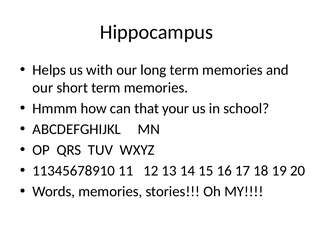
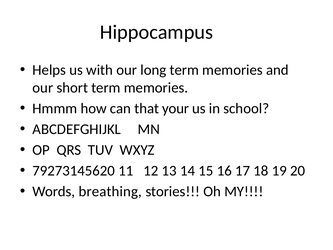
11345678910: 11345678910 -> 79273145620 (74, 171)
Words memories: memories -> breathing (110, 191)
